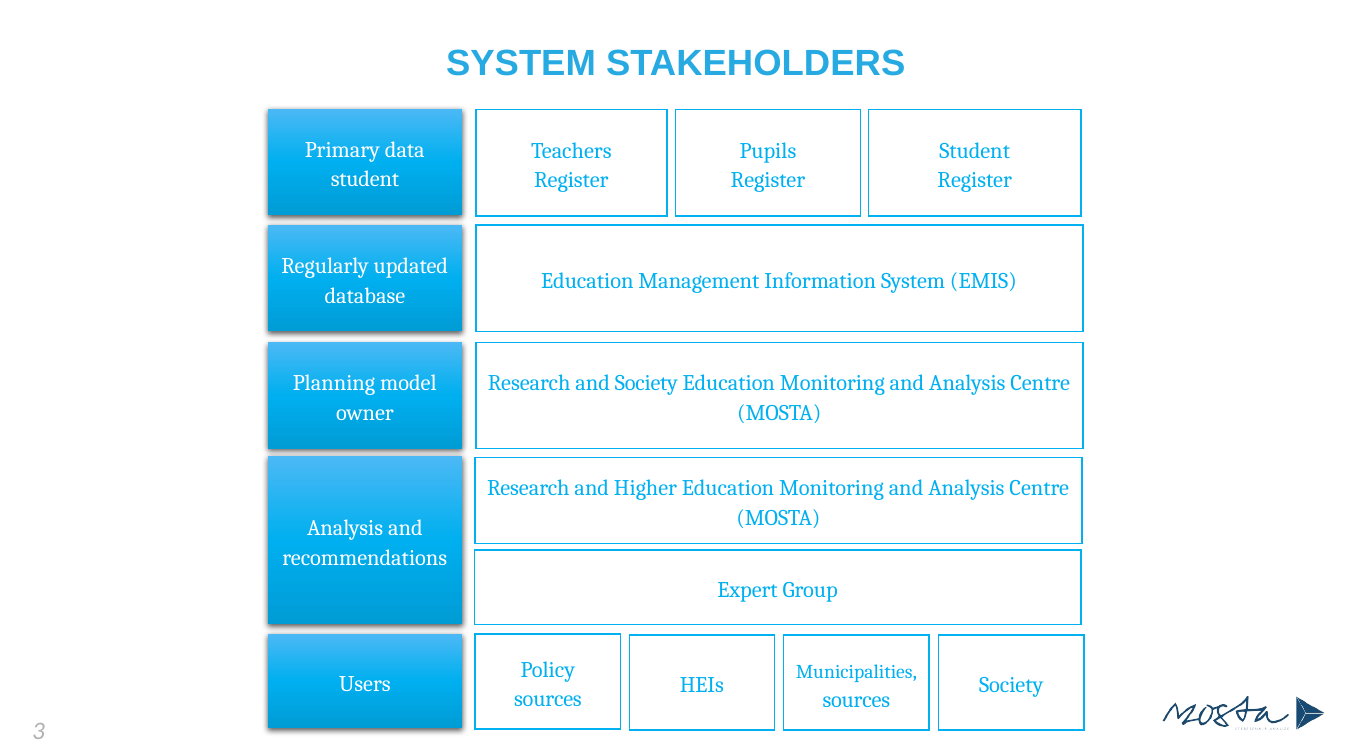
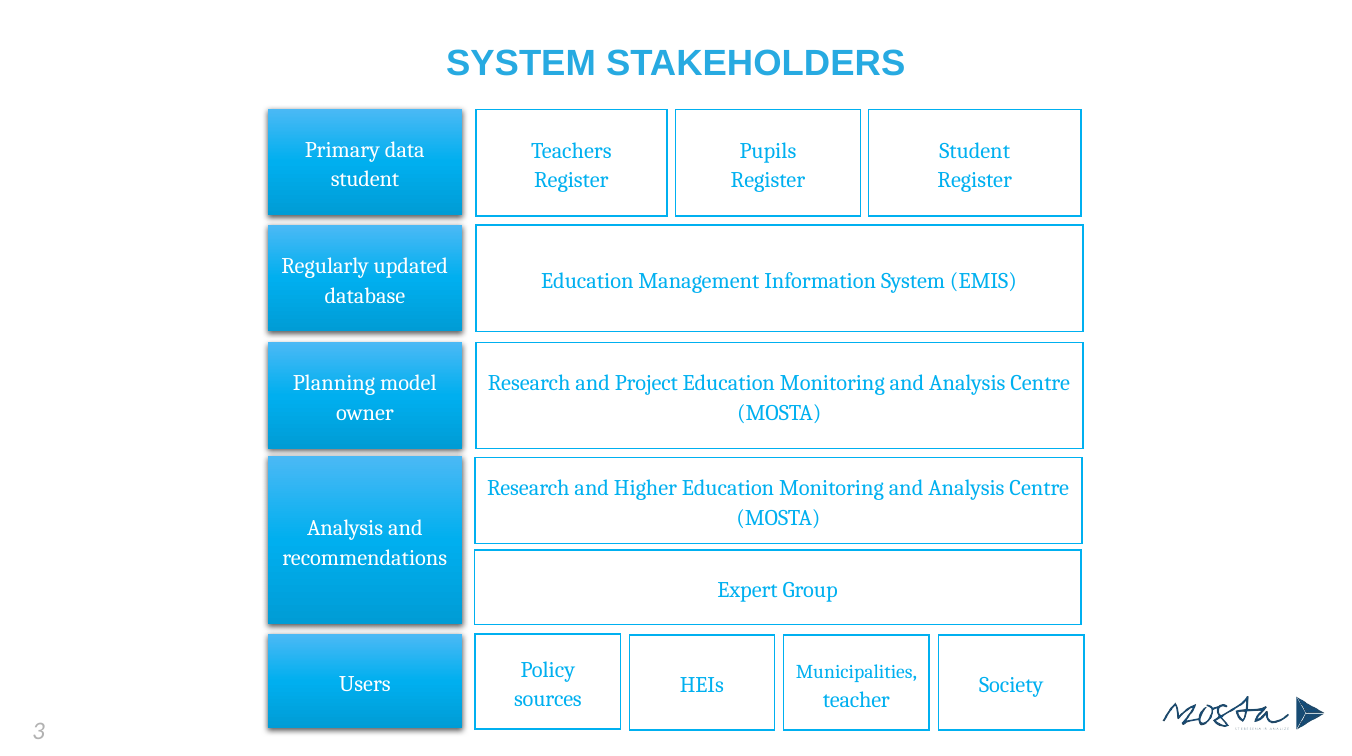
and Society: Society -> Project (646, 384)
sources: sources -> teacher (856, 700)
